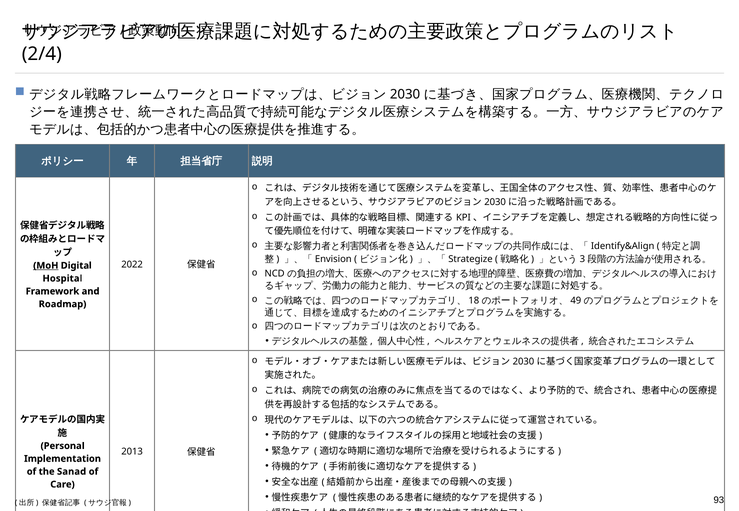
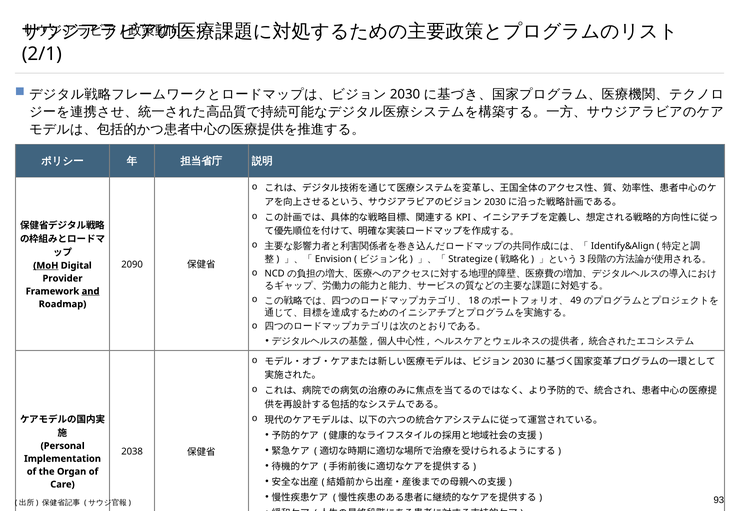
2/4: 2/4 -> 2/1 (42, 54)
2022: 2022 -> 2090 (132, 265)
Hospital: Hospital -> Provider (62, 279)
and underline: none -> present (91, 292)
2013: 2013 -> 2038 (132, 452)
Sanad: Sanad -> Organ (72, 472)
